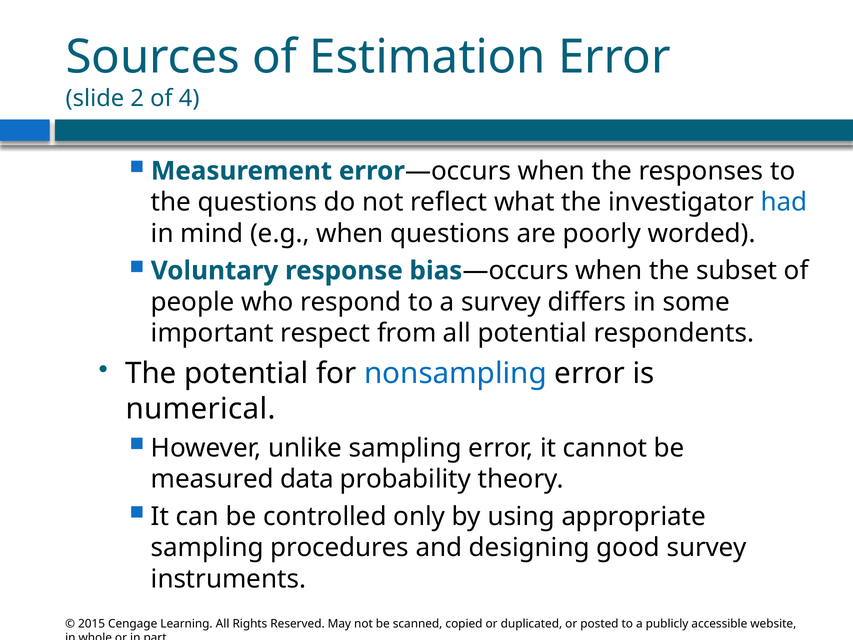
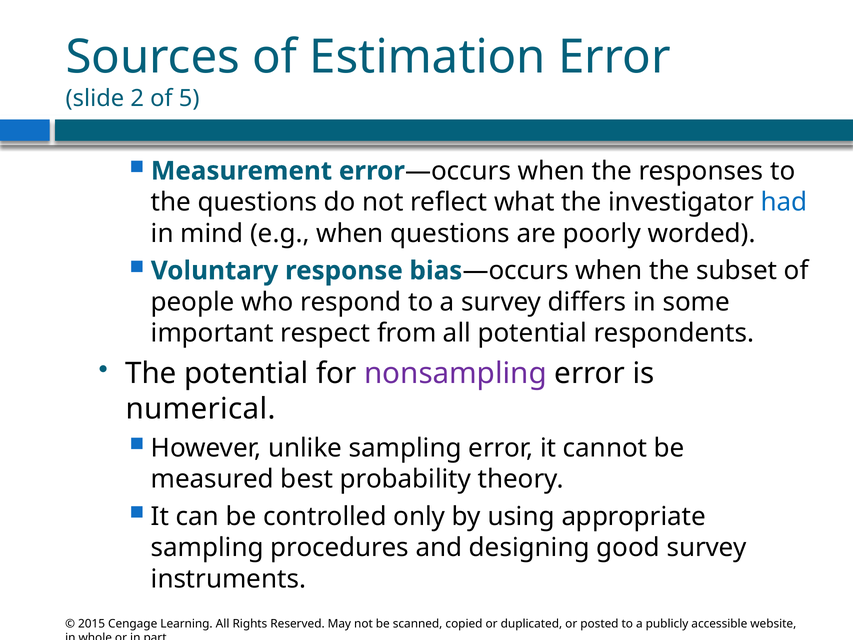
4: 4 -> 5 (189, 98)
nonsampling colour: blue -> purple (455, 373)
data: data -> best (307, 479)
